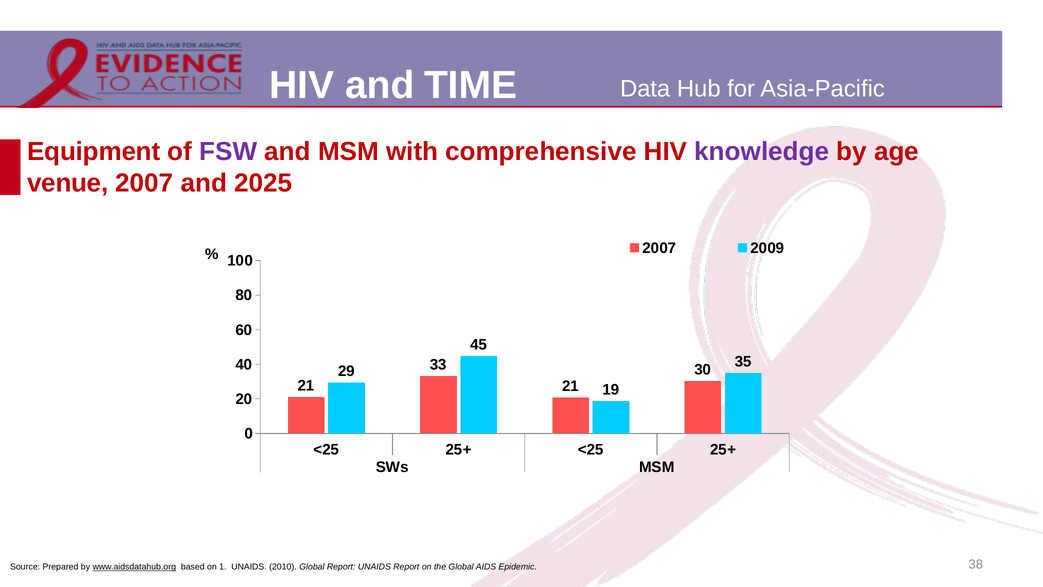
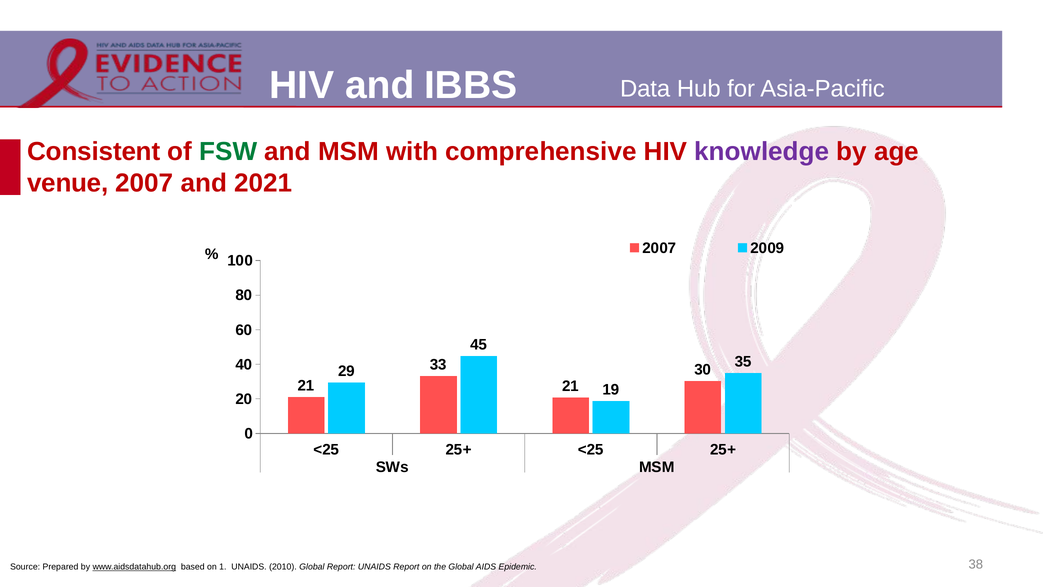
TIME: TIME -> IBBS (471, 85)
Equipment: Equipment -> Consistent (94, 152)
FSW colour: purple -> green (228, 152)
2025: 2025 -> 2021 (263, 183)
